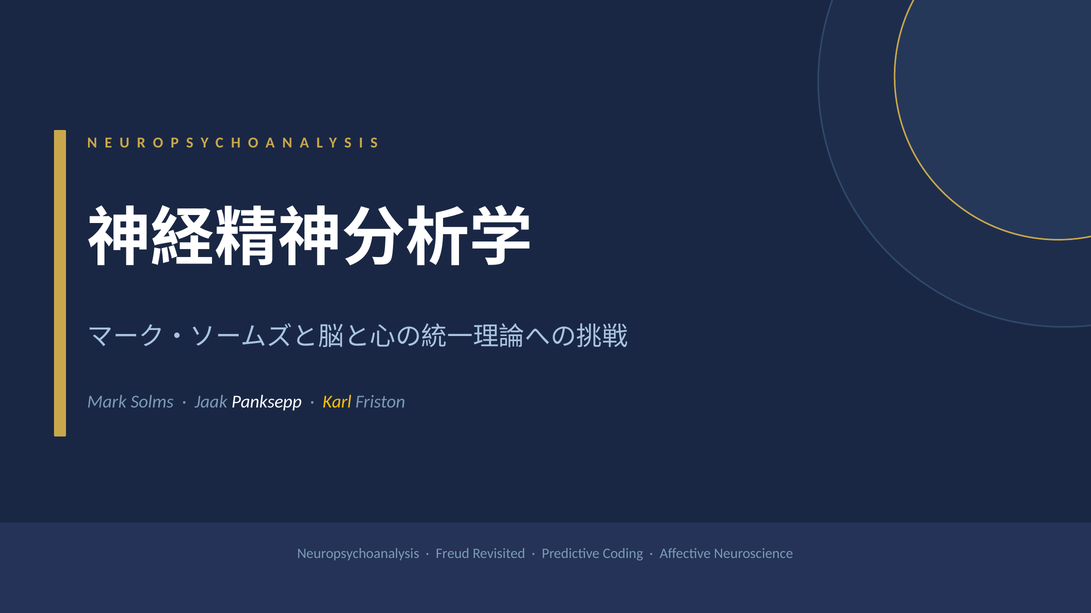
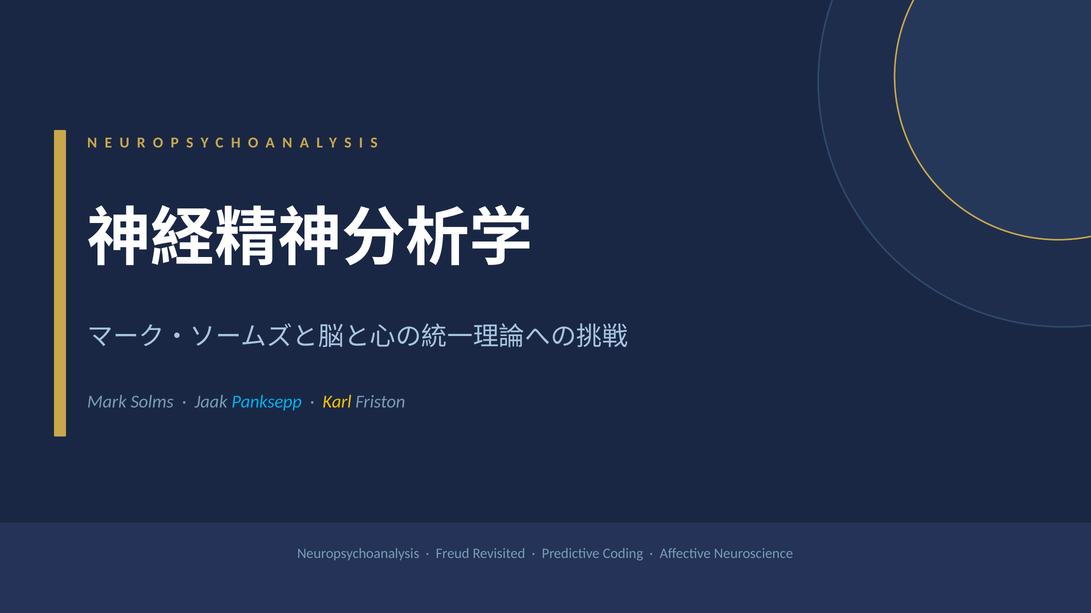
Panksepp colour: white -> light blue (267, 402)
